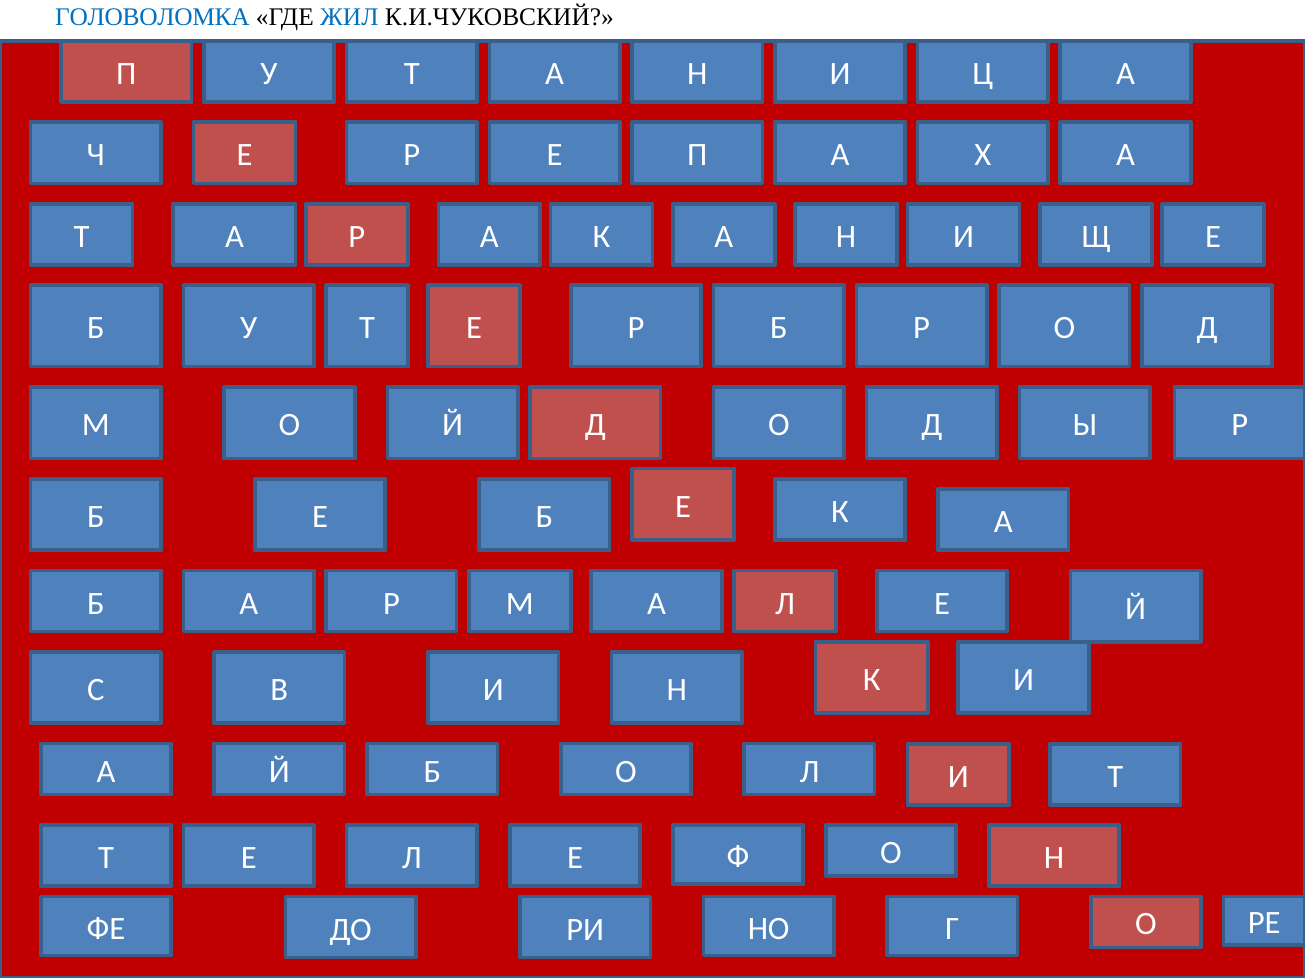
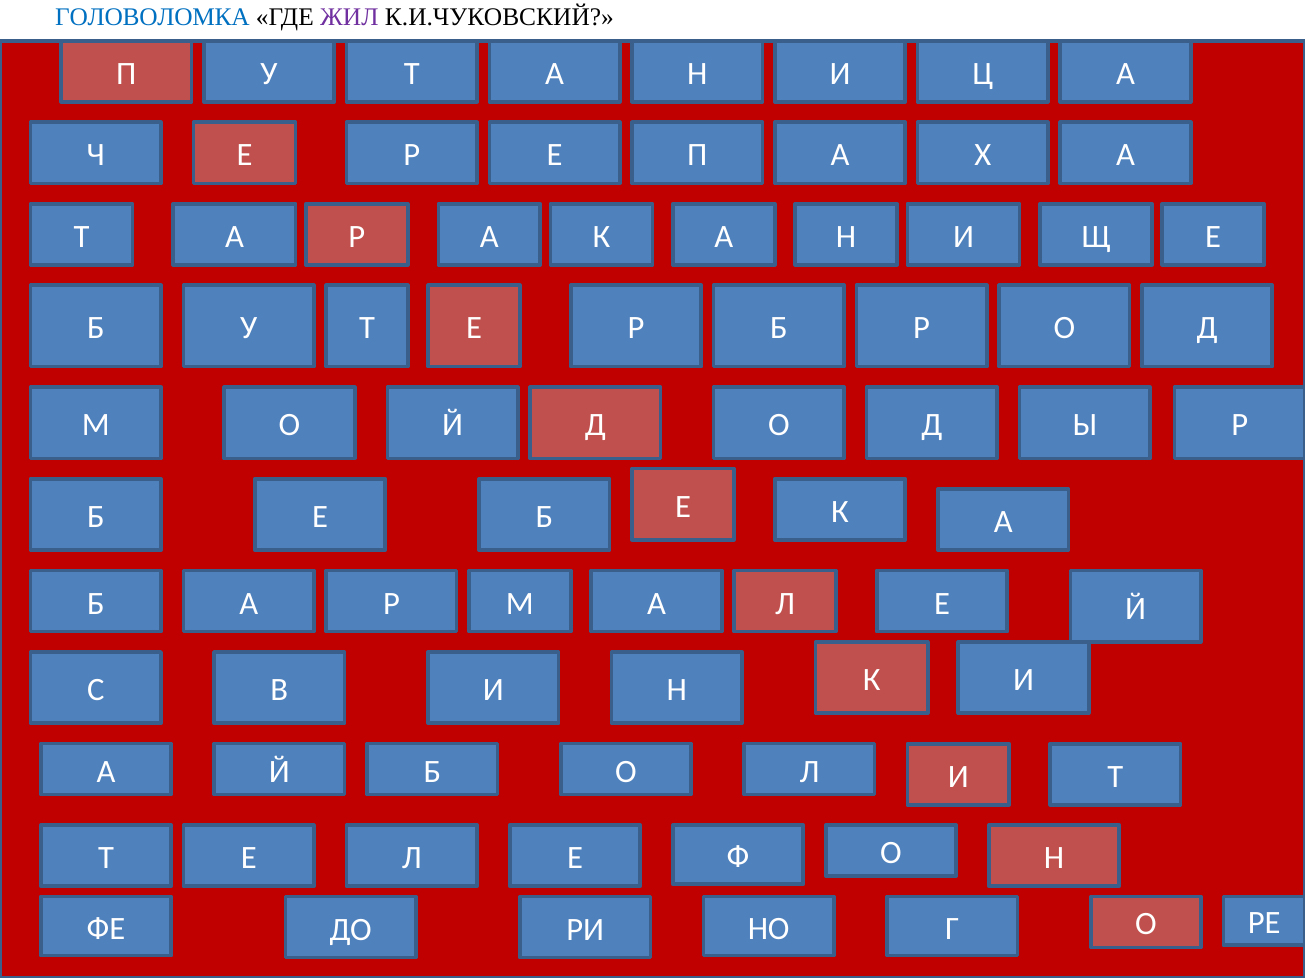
ЖИЛ colour: blue -> purple (349, 17)
